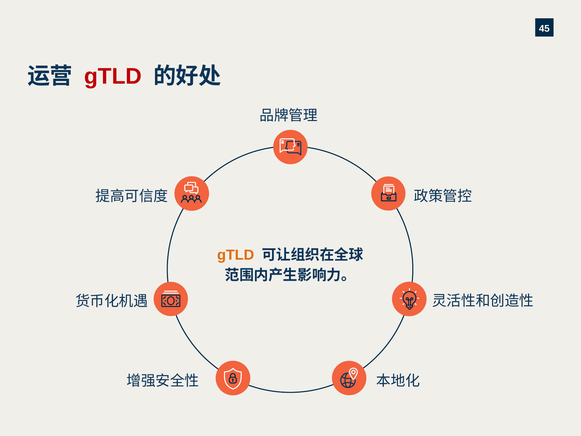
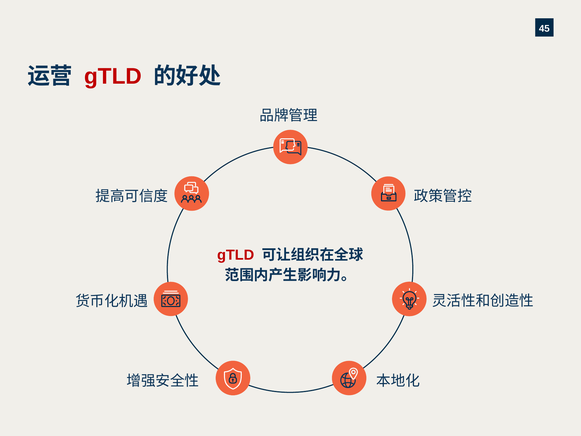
gTLD colour: orange -> red (236, 255)
